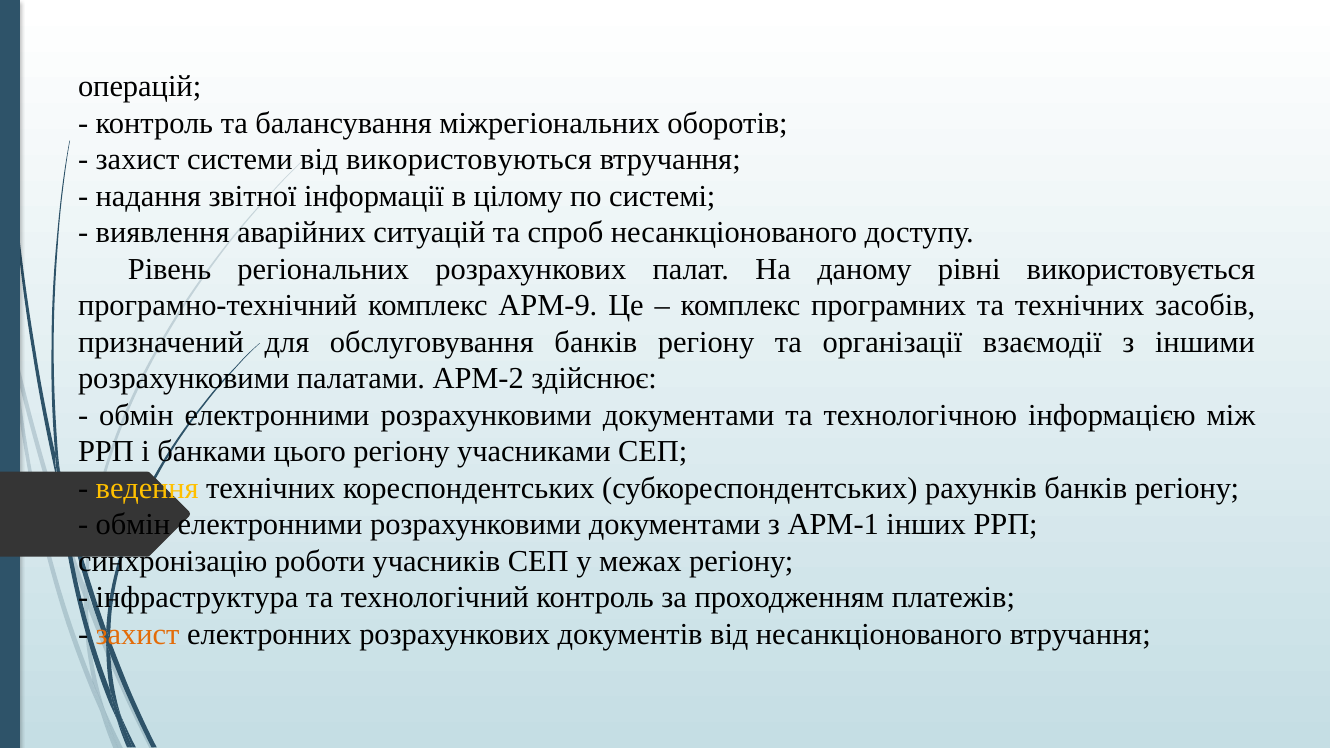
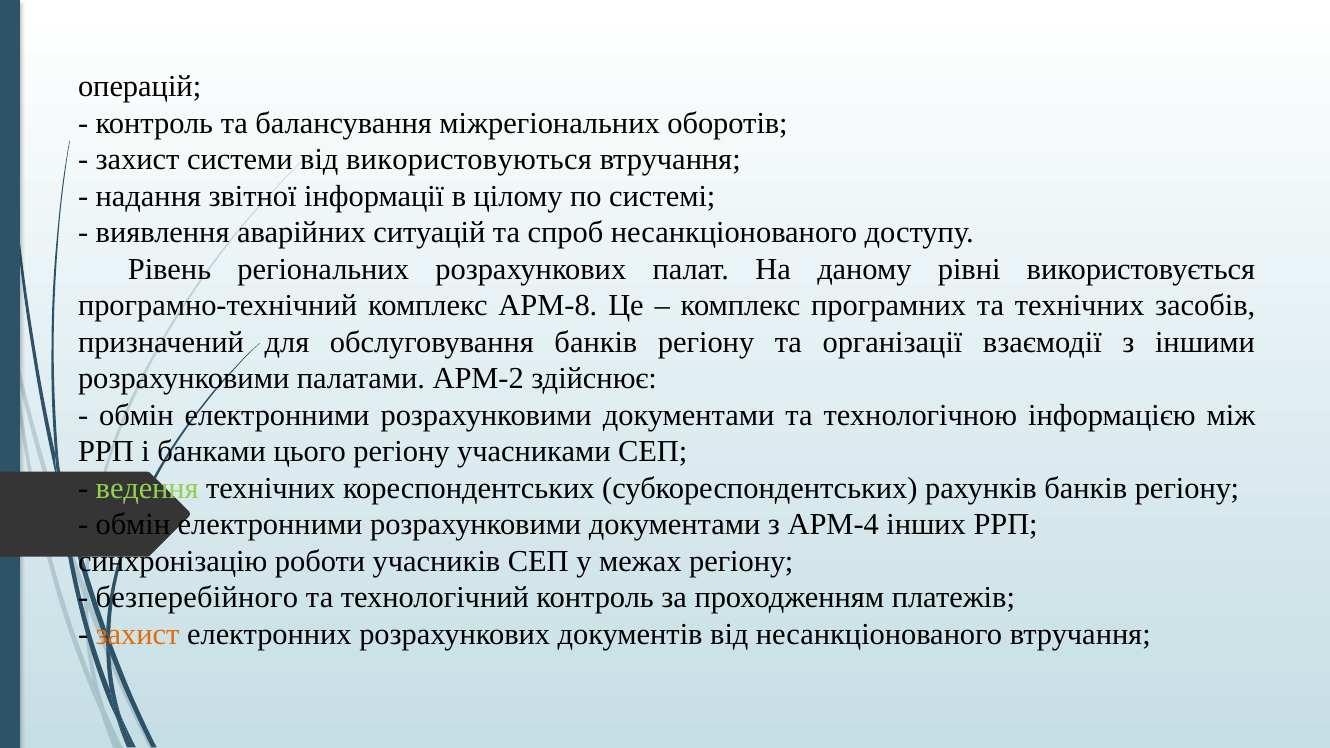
АРМ-9: АРМ-9 -> АРМ-8 (548, 306)
ведення colour: yellow -> light green (147, 488)
АРМ-1: АРМ-1 -> АРМ-4 (833, 525)
інфраструктура: інфраструктура -> безперебійного (197, 598)
